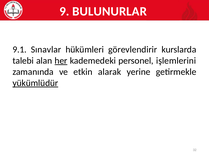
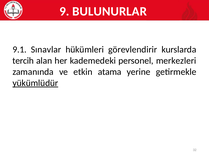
talebi: talebi -> tercih (23, 61)
her underline: present -> none (61, 61)
işlemlerini: işlemlerini -> merkezleri (176, 61)
alarak: alarak -> atama (110, 72)
